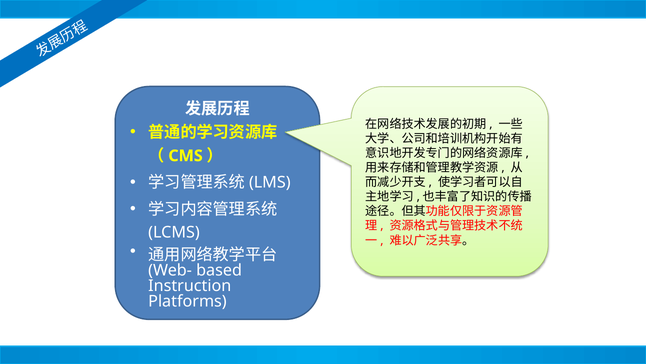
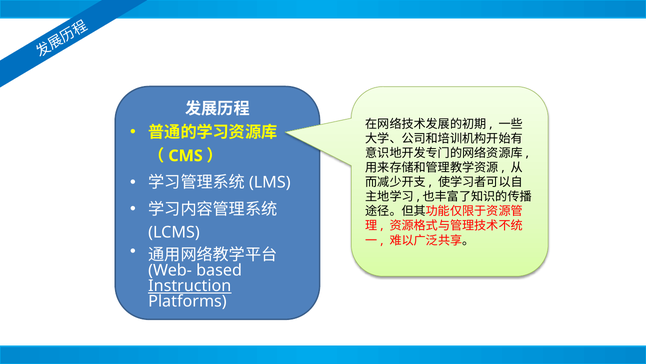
Instruction underline: none -> present (190, 285)
